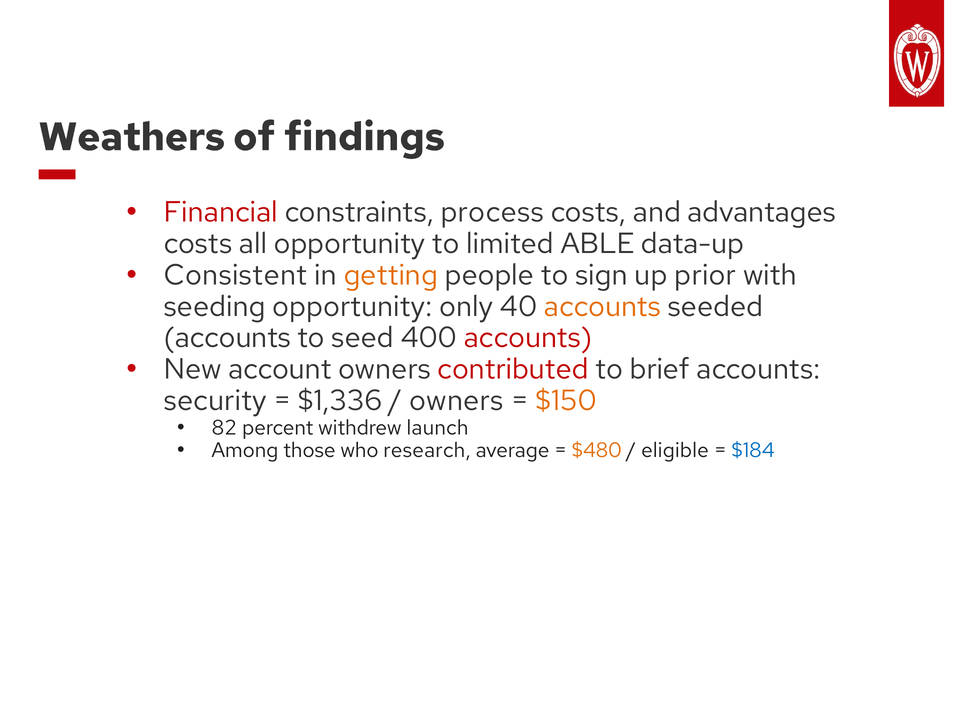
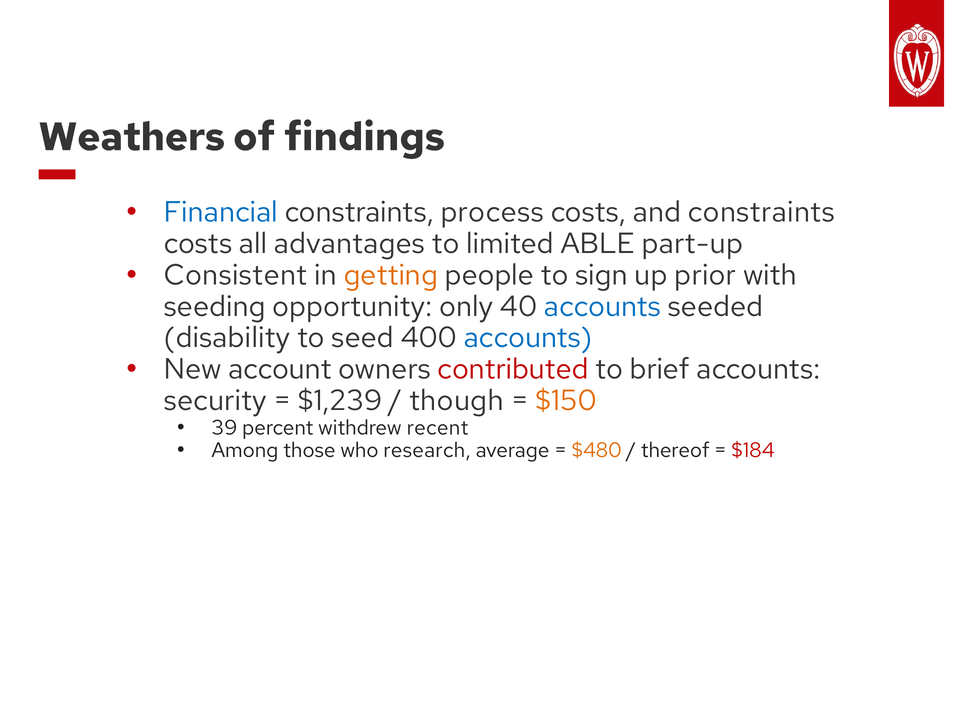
Financial colour: red -> blue (221, 212)
and advantages: advantages -> constraints (761, 212)
all opportunity: opportunity -> advantages (350, 243)
data-up: data-up -> part-up (692, 243)
accounts colour: orange -> blue (602, 306)
accounts: accounts -> disability (227, 338)
accounts colour: red -> blue (528, 338)
$1,336: $1,336 -> $1,239 (340, 401)
owners: owners -> though (456, 401)
82: 82 -> 39 (224, 428)
launch: launch -> recent (438, 428)
eligible: eligible -> thereof (675, 450)
$184 colour: blue -> red (753, 450)
